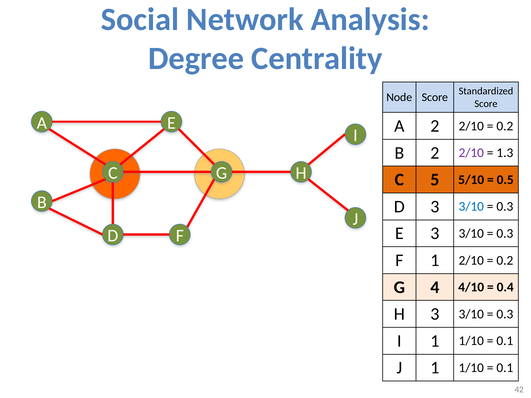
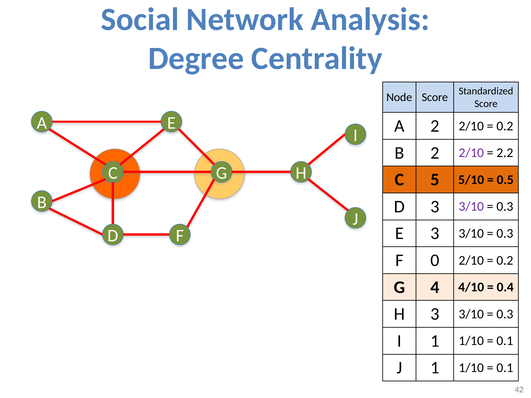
1.3: 1.3 -> 2.2 (505, 153)
3/10 colour: blue -> purple (471, 207)
F 1: 1 -> 0 (435, 260)
